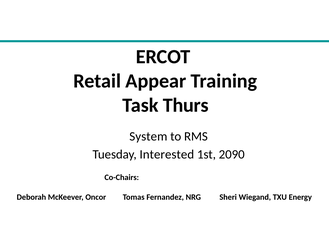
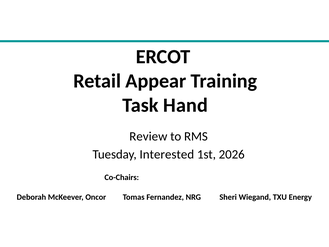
Thurs: Thurs -> Hand (186, 105)
System: System -> Review (148, 136)
2090: 2090 -> 2026 (232, 154)
